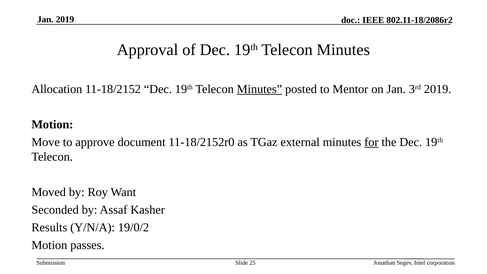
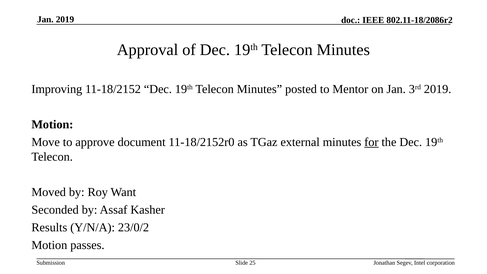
Allocation: Allocation -> Improving (57, 89)
Minutes underline: present -> none (259, 89)
19/0/2: 19/0/2 -> 23/0/2 (134, 227)
